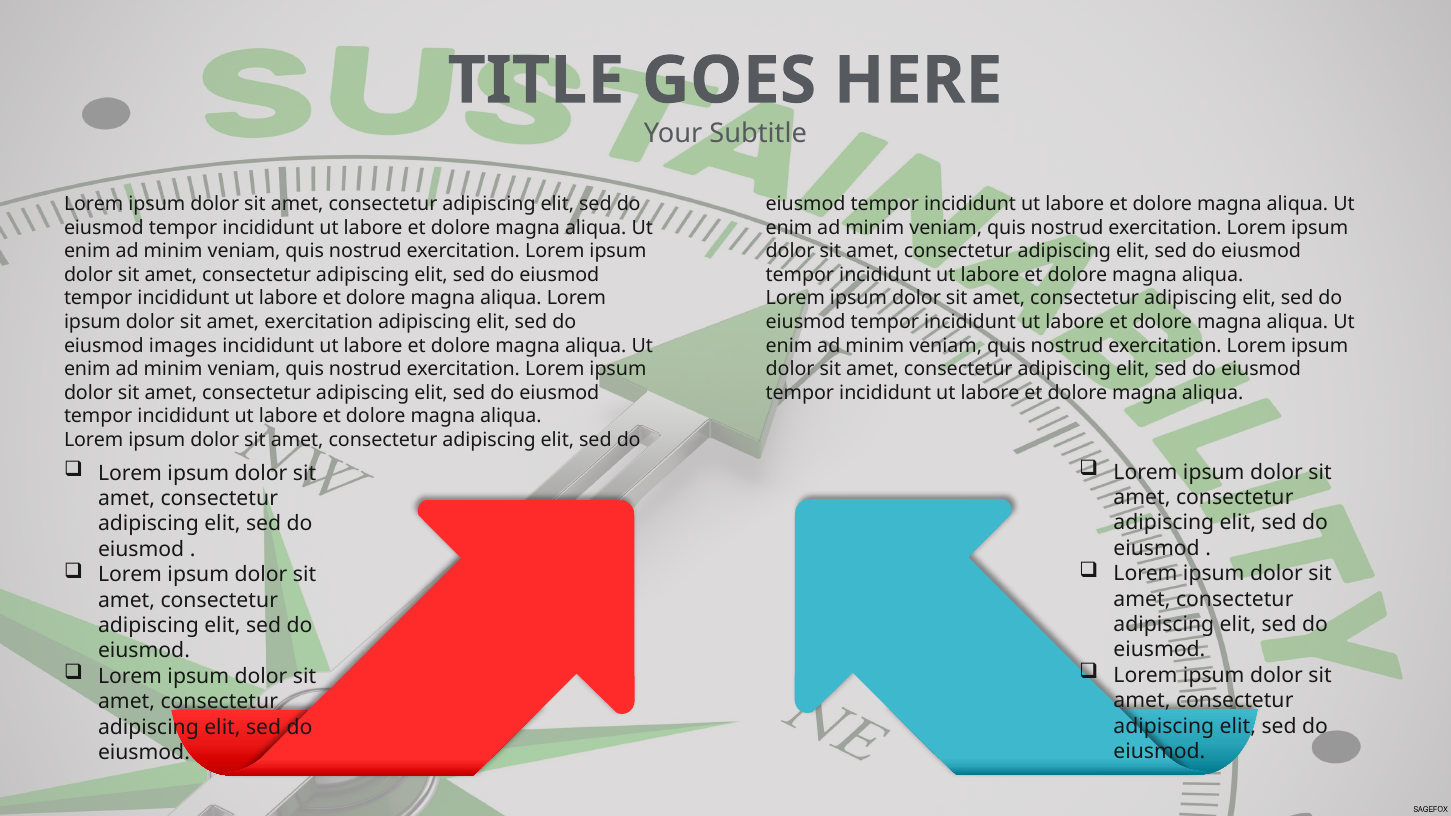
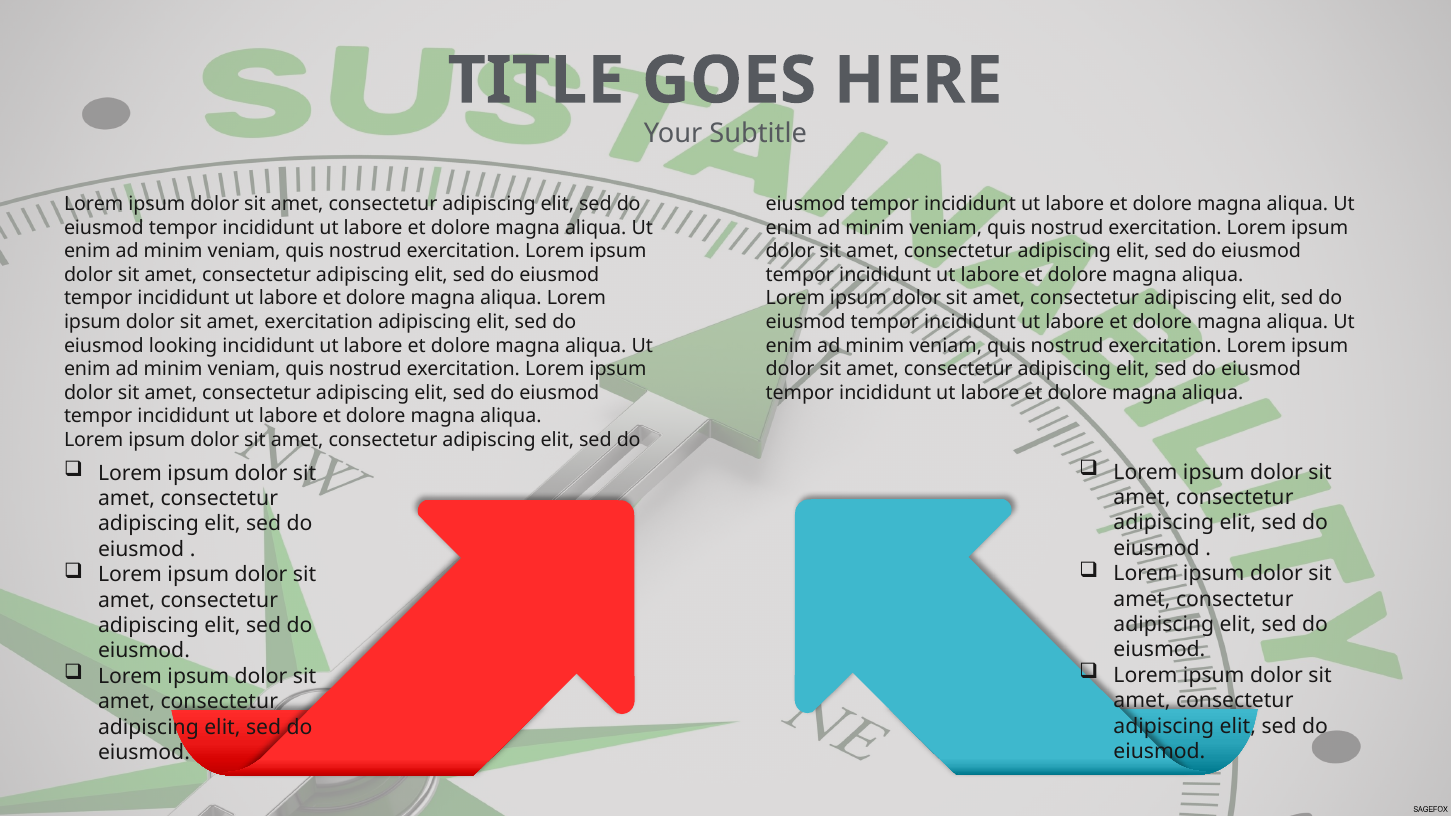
images: images -> looking (183, 346)
